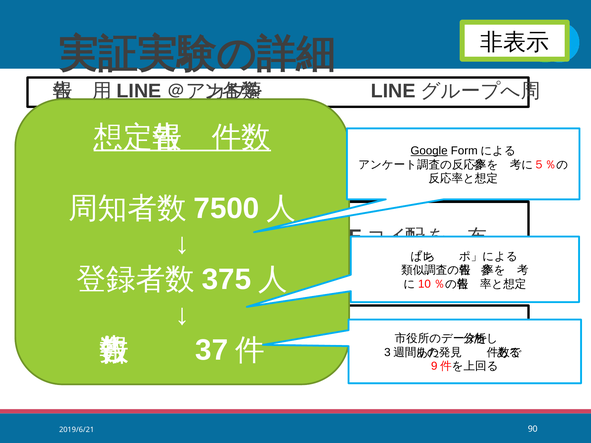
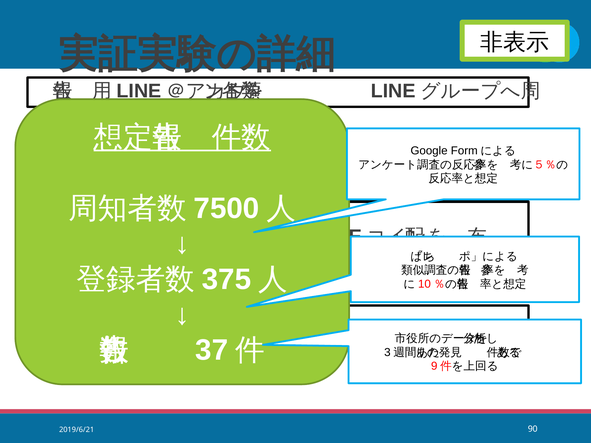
Google underline: present -> none (429, 151)
